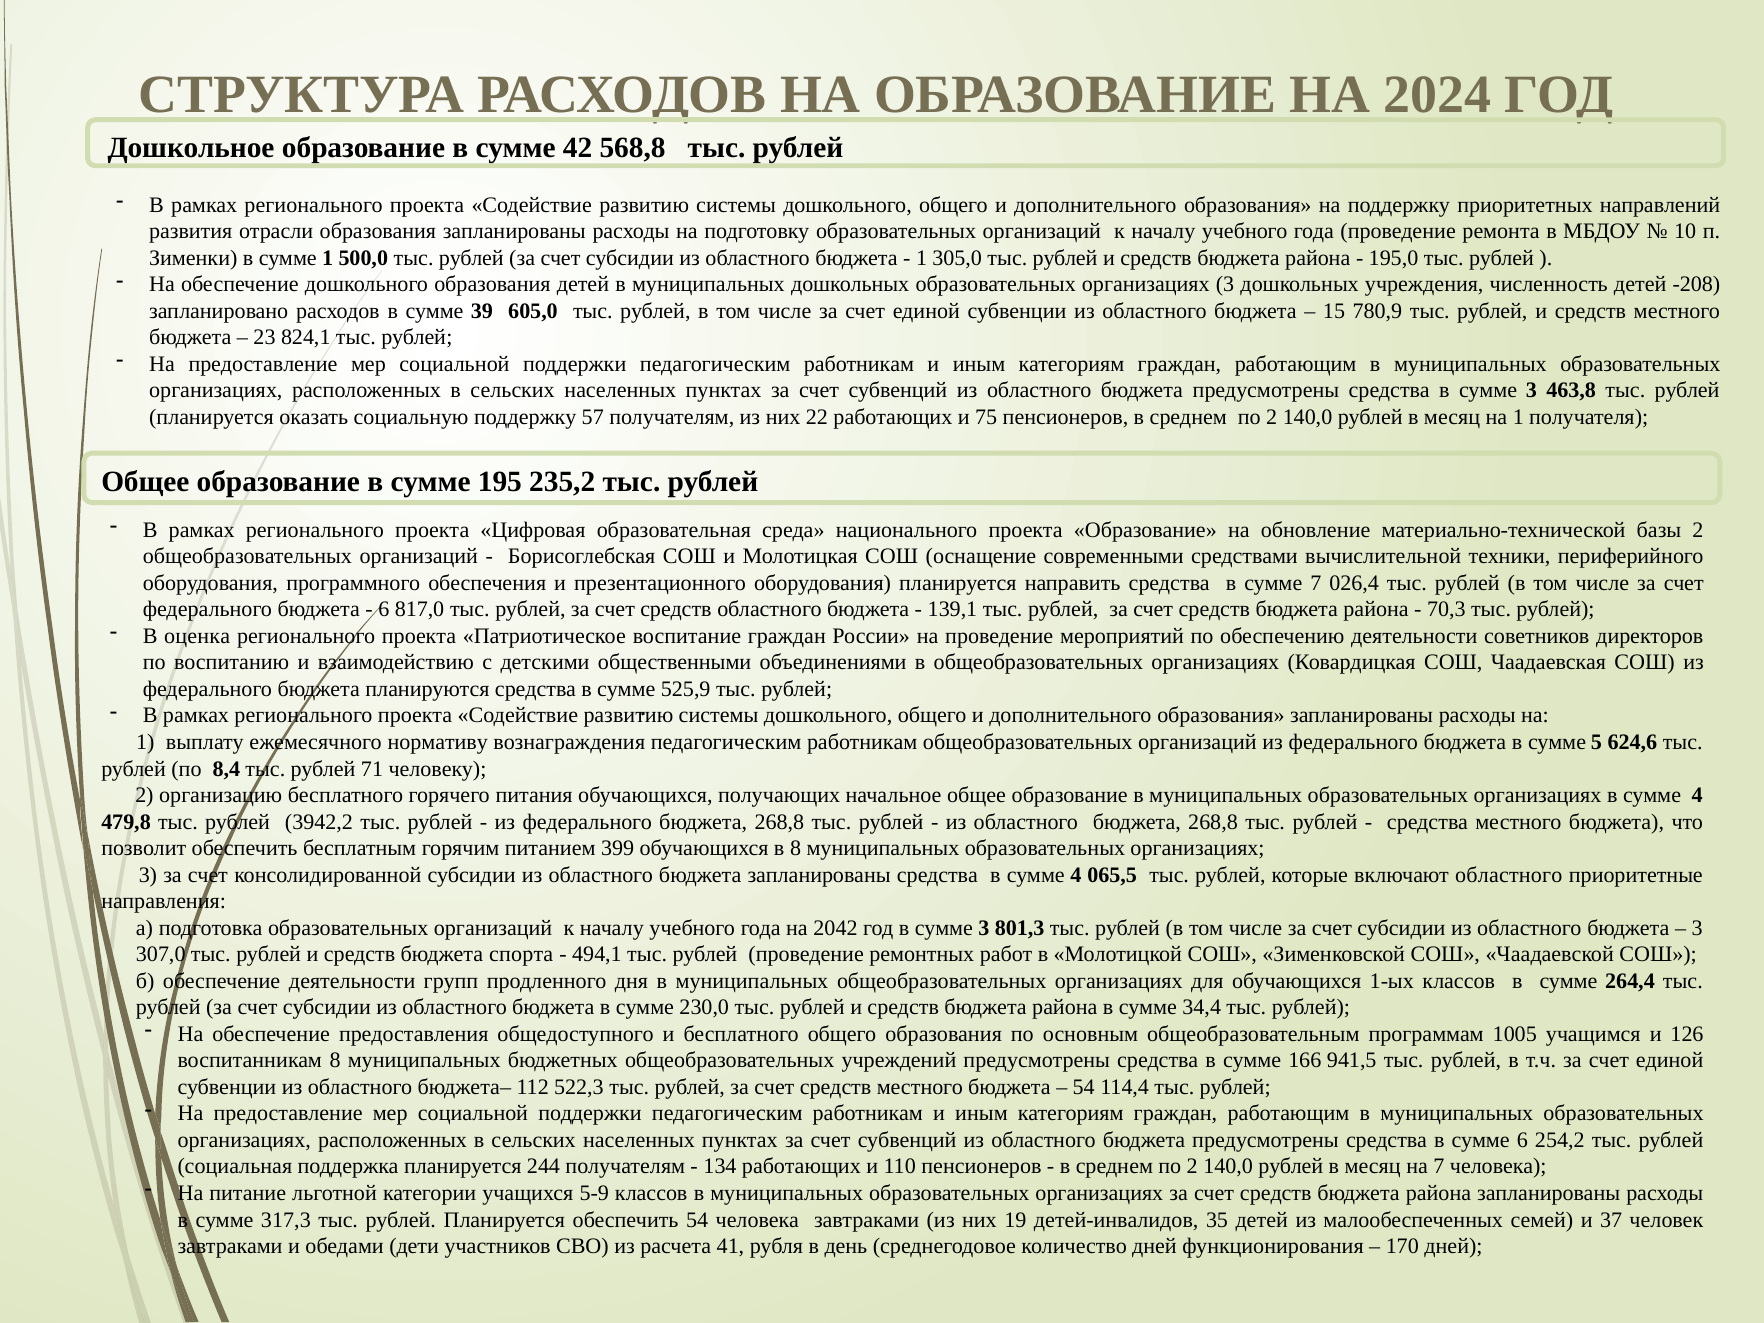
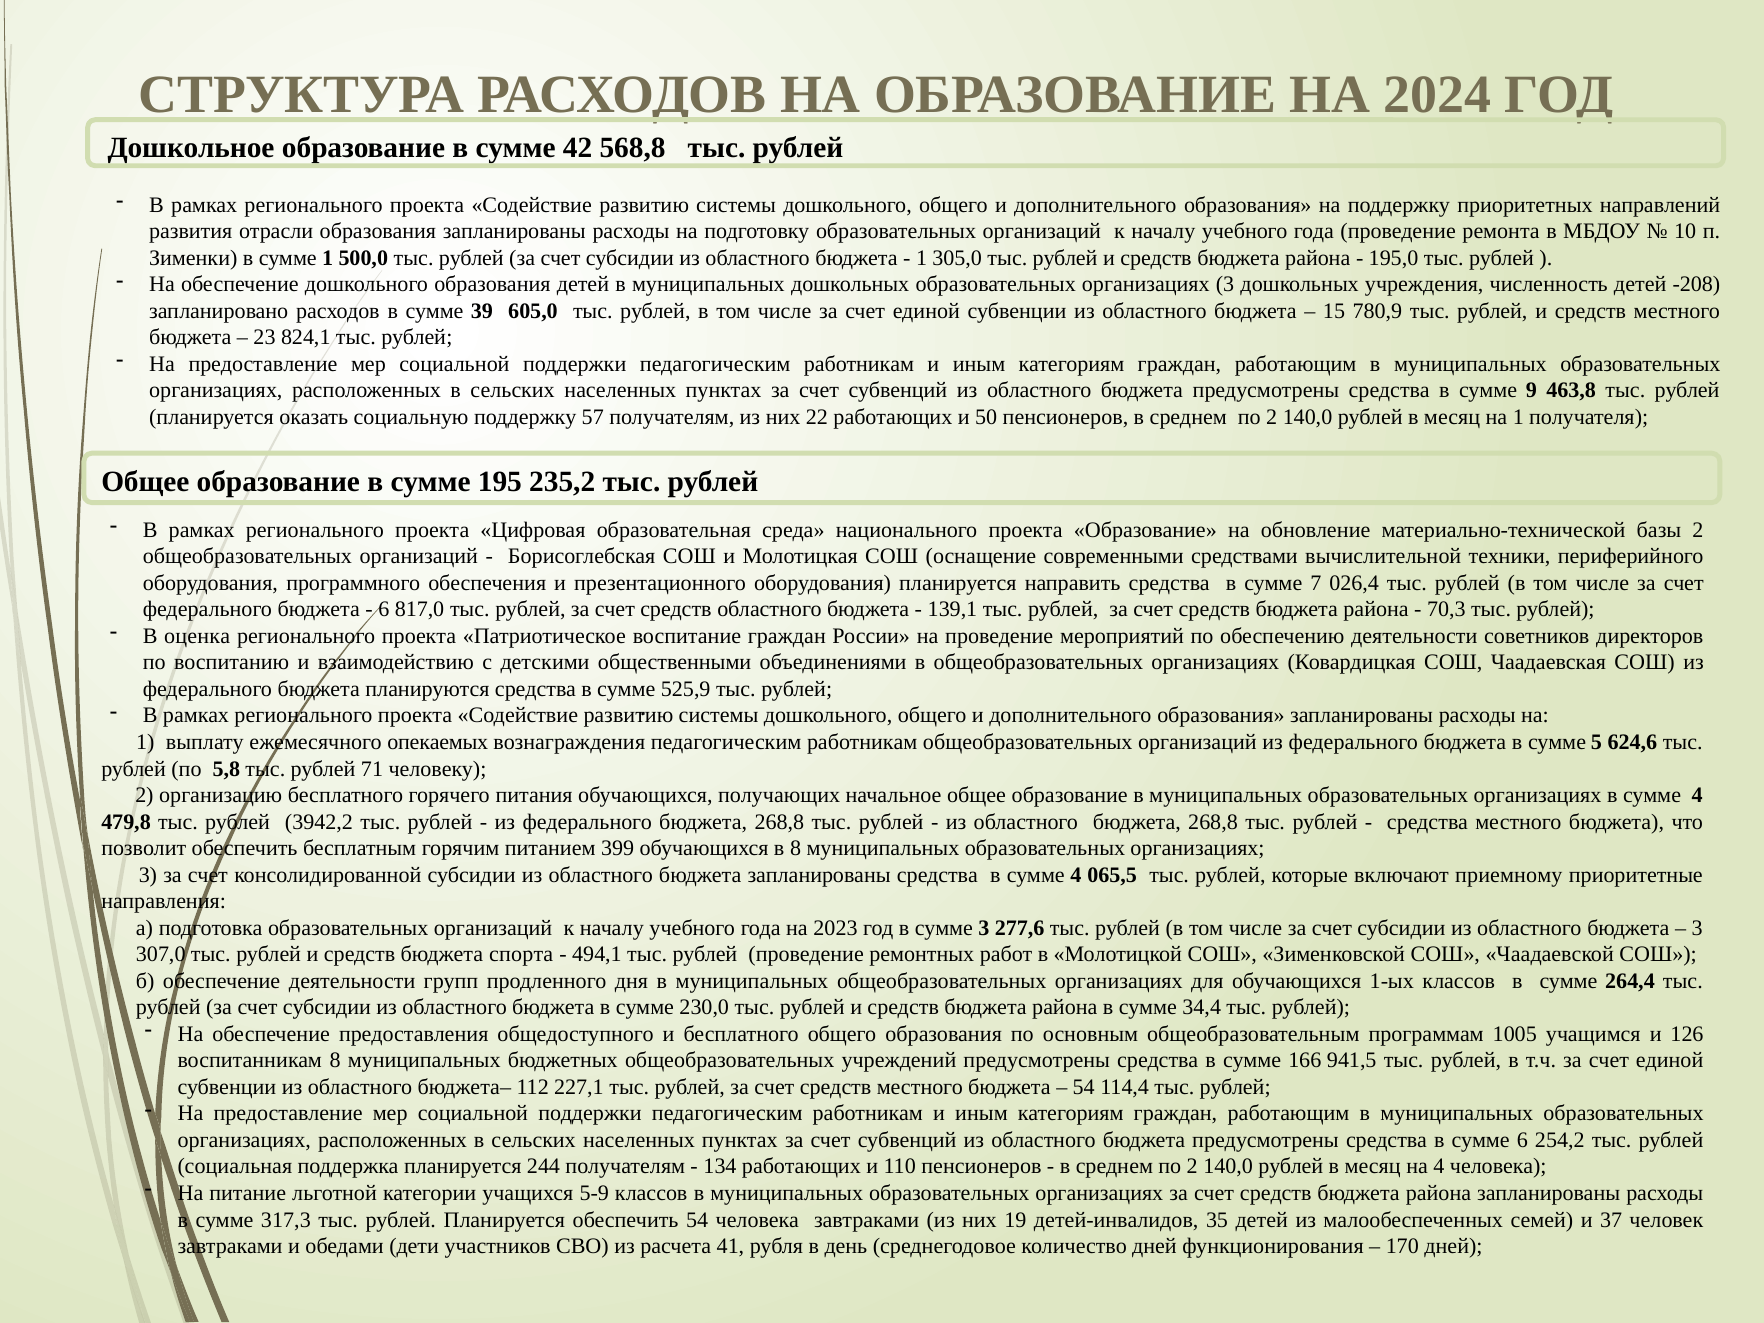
средства в сумме 3: 3 -> 9 (1531, 391)
75: 75 -> 50 (986, 417)
нормативу: нормативу -> опекаемых (438, 742)
8,4: 8,4 -> 5,8 (226, 769)
включают областного: областного -> приемному (1509, 875)
2042: 2042 -> 2023 (836, 928)
801,3: 801,3 -> 277,6 (1020, 928)
522,3: 522,3 -> 227,1 (579, 1087)
на 7: 7 -> 4 (1439, 1167)
